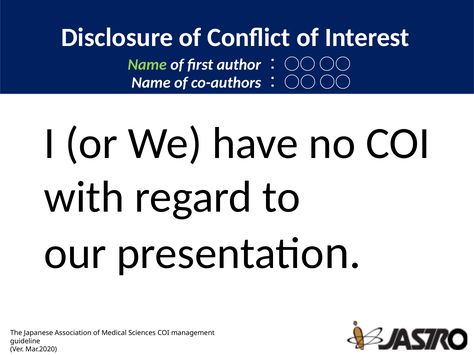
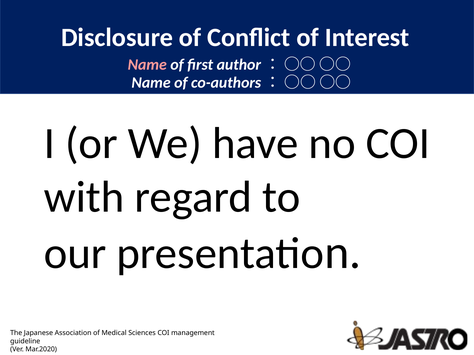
Name colour: light green -> pink (147, 65)
